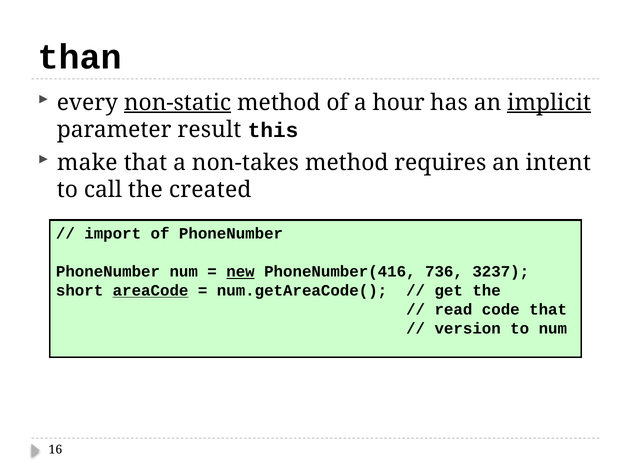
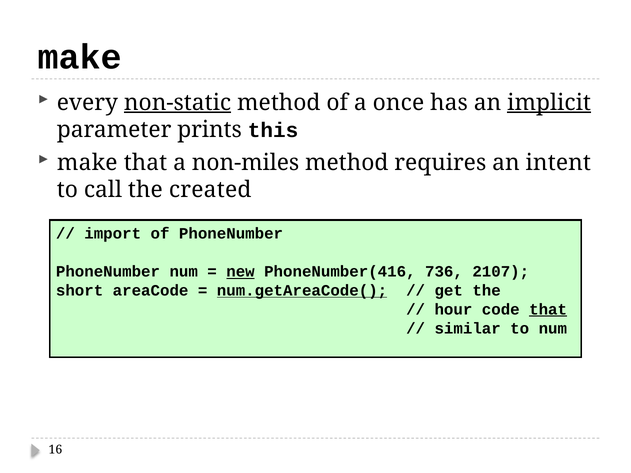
than: than -> make (80, 57)
hour: hour -> once (398, 103)
result: result -> prints (210, 130)
non-takes: non-takes -> non-miles (246, 163)
3237: 3237 -> 2107 (501, 272)
areaCode underline: present -> none (151, 291)
num.getAreaCode( underline: none -> present (302, 291)
read: read -> hour (453, 310)
that underline: none -> present (548, 310)
version: version -> similar (468, 329)
